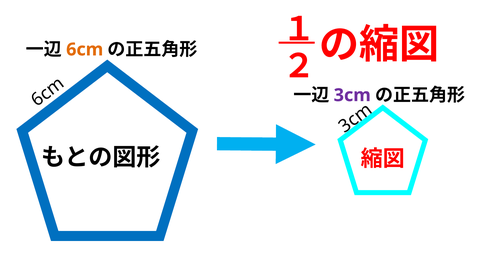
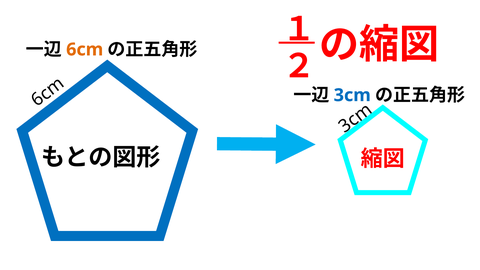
3cm colour: purple -> blue (352, 95)
